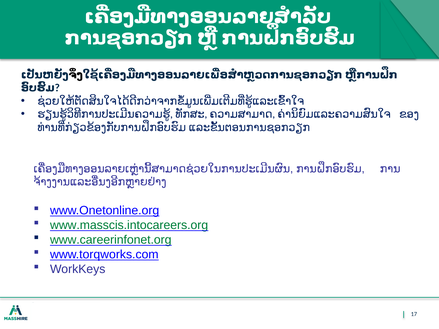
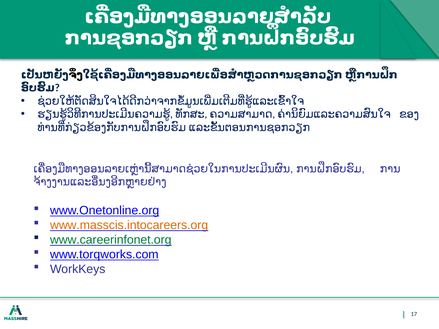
www.masscis.intocareers.org colour: green -> orange (129, 225)
